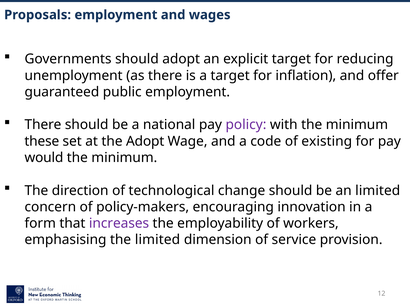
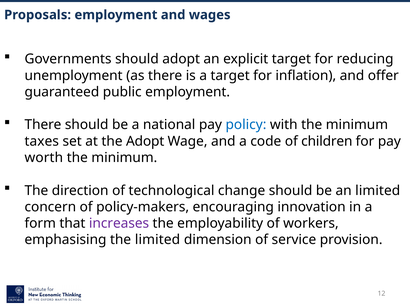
policy colour: purple -> blue (246, 125)
these: these -> taxes (42, 141)
existing: existing -> children (327, 141)
would: would -> worth (44, 157)
